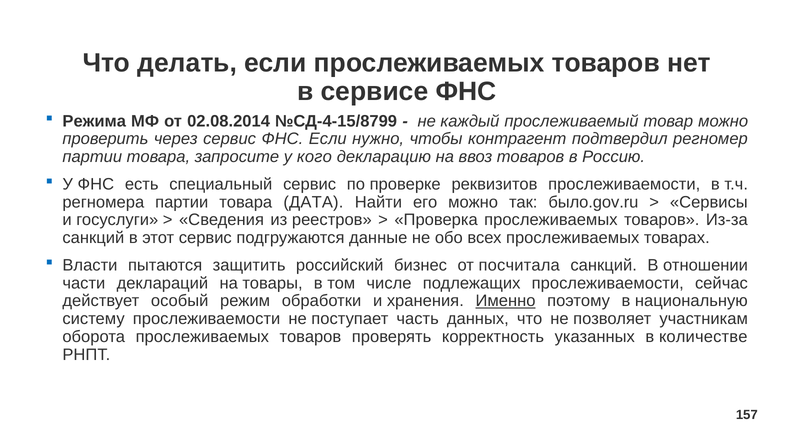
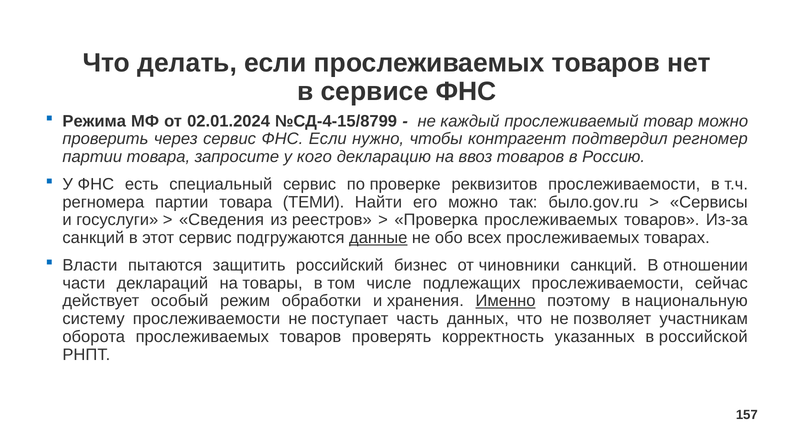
02.08.2014: 02.08.2014 -> 02.01.2024 (229, 121)
ДАТА: ДАТА -> ТЕМИ (314, 202)
данные underline: none -> present (378, 238)
посчитала: посчитала -> чиновники (519, 265)
количестве: количестве -> российской (703, 336)
